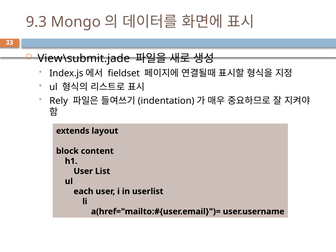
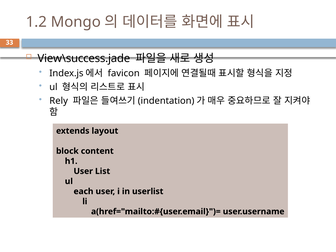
9.3: 9.3 -> 1.2 (36, 22)
View\submit.jade: View\submit.jade -> View\success.jade (84, 58)
fieldset: fieldset -> favicon (124, 73)
